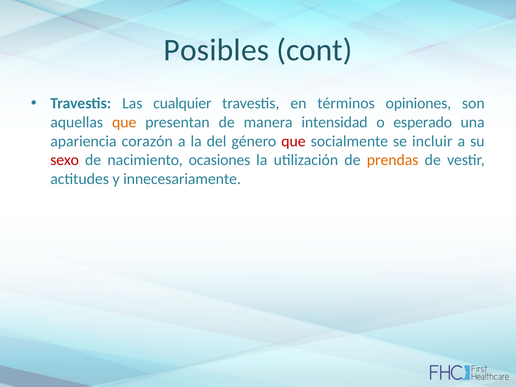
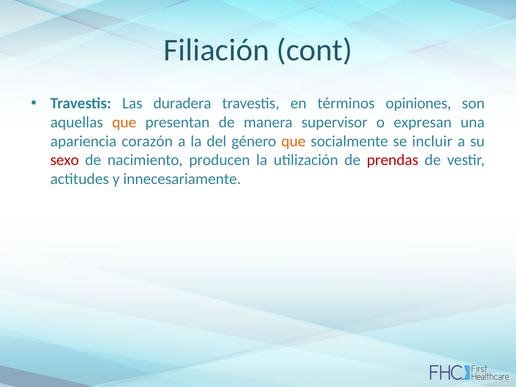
Posibles: Posibles -> Filiación (216, 50)
cualquier: cualquier -> duradera (182, 103)
intensidad: intensidad -> supervisor (334, 122)
esperado: esperado -> expresan (423, 122)
que colour: red -> orange (293, 141)
ocasiones: ocasiones -> producen (219, 160)
prendas colour: orange -> red (393, 160)
